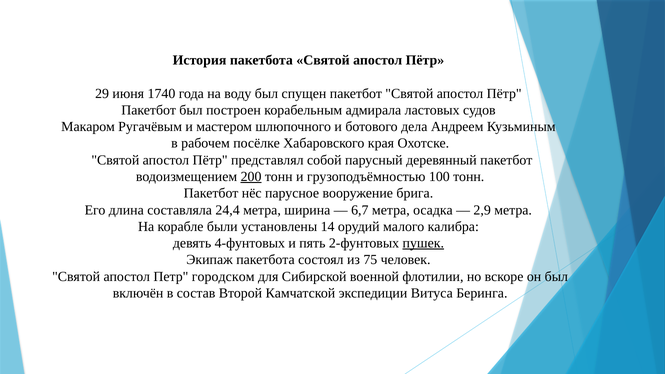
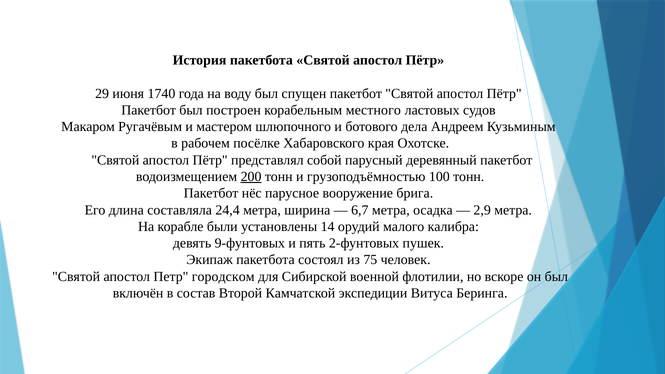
адмирала: адмирала -> местного (373, 110)
4-фунтовых: 4-фунтовых -> 9-фунтовых (250, 243)
пушек underline: present -> none (423, 243)
